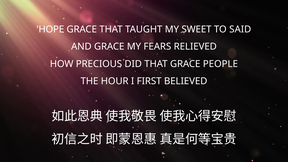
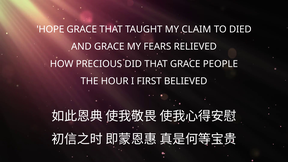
SWEET: SWEET -> CLAIM (196, 29)
SAID: SAID -> DIED (240, 29)
